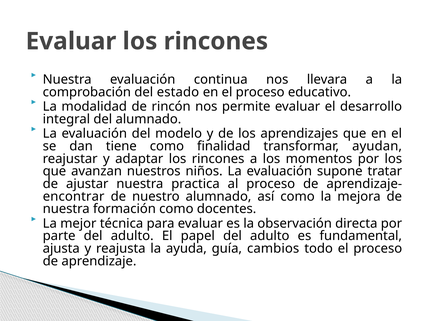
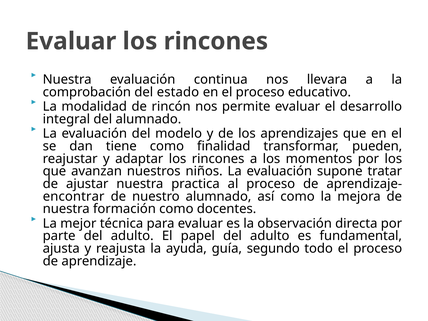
ayudan: ayudan -> pueden (377, 146)
cambios: cambios -> segundo (273, 249)
